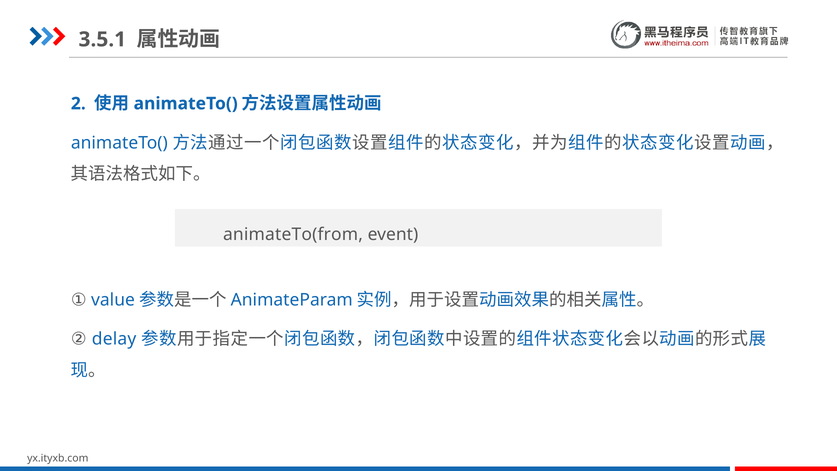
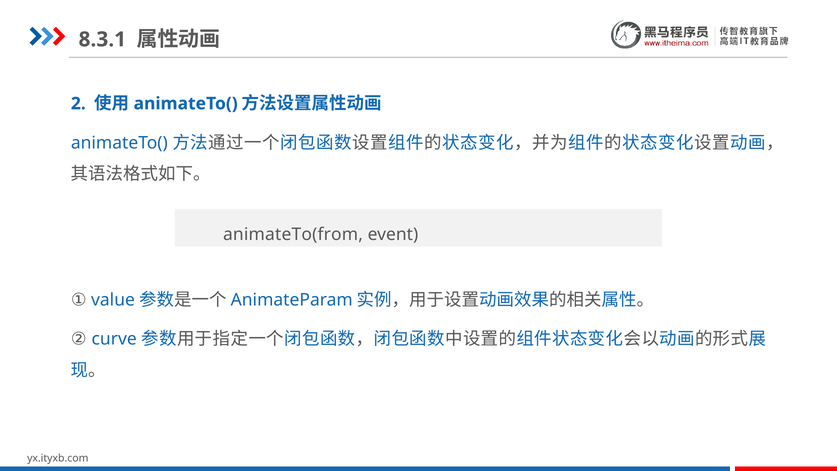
3.5.1: 3.5.1 -> 8.3.1 (102, 39)
delay: delay -> curve (114, 339)
